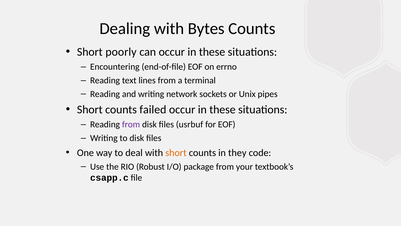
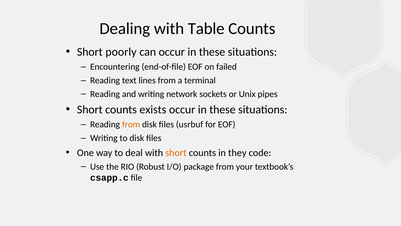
Bytes: Bytes -> Table (206, 29)
errno: errno -> failed (227, 67)
failed: failed -> exists (153, 109)
from colour: purple -> orange (131, 124)
